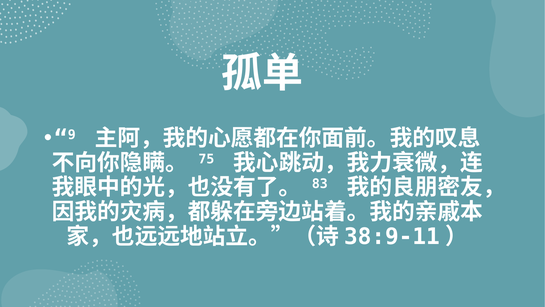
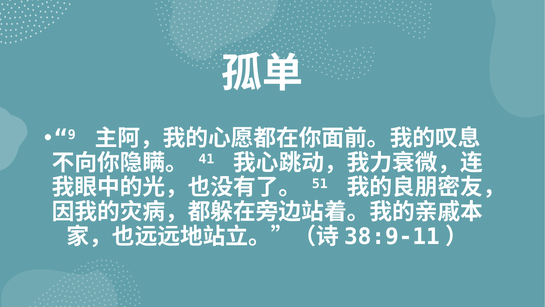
75: 75 -> 41 (206, 159)
83: 83 -> 51 (320, 184)
